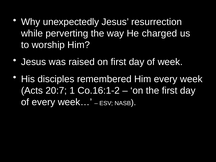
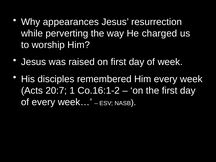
unexpectedly: unexpectedly -> appearances (71, 22)
